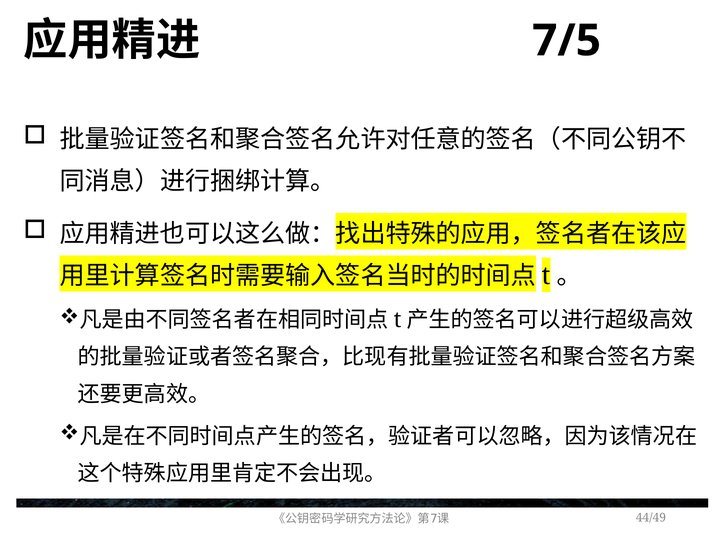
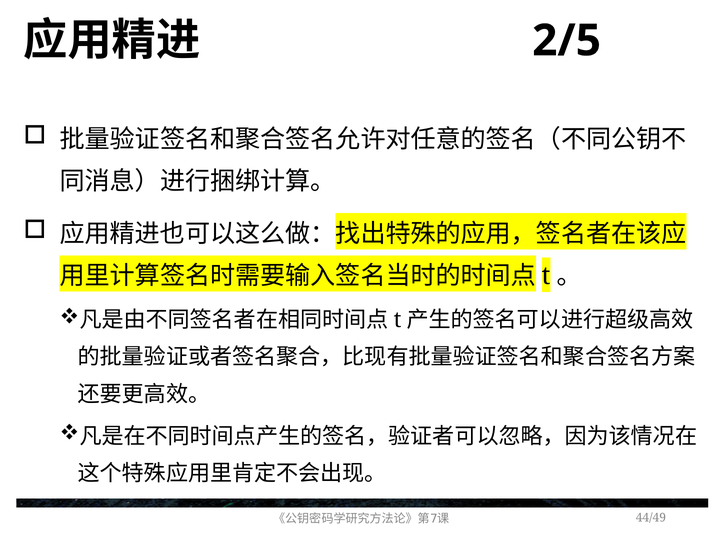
7/5: 7/5 -> 2/5 (567, 41)
